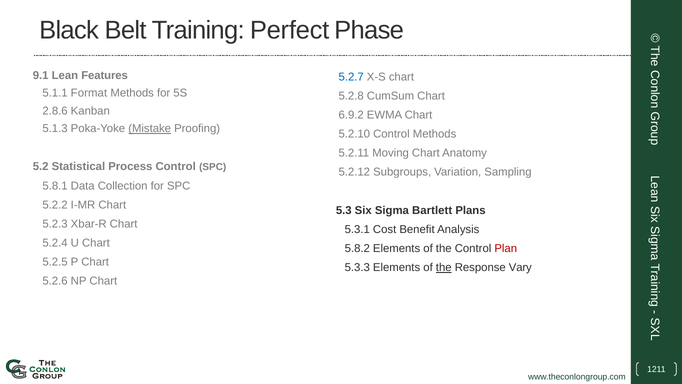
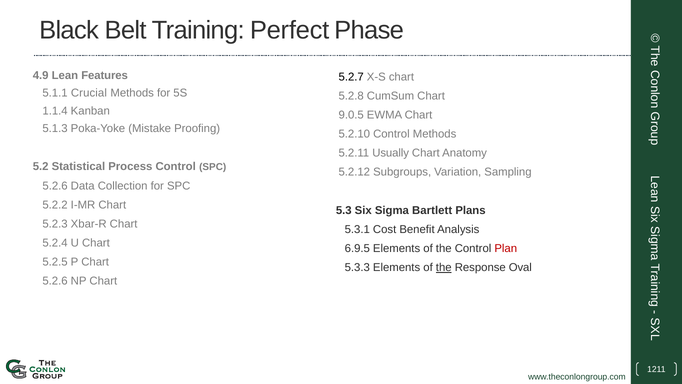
9.1: 9.1 -> 4.9 (41, 75)
5.2.7 colour: blue -> black (351, 77)
Format: Format -> Crucial (89, 93)
2.8.6: 2.8.6 -> 1.1.4 (55, 111)
6.9.2: 6.9.2 -> 9.0.5 (351, 115)
Mistake underline: present -> none (150, 128)
Moving: Moving -> Usually (391, 153)
5.8.1: 5.8.1 -> 5.2.6 (55, 186)
5.8.2: 5.8.2 -> 6.9.5 (357, 248)
Vary: Vary -> Oval (520, 267)
